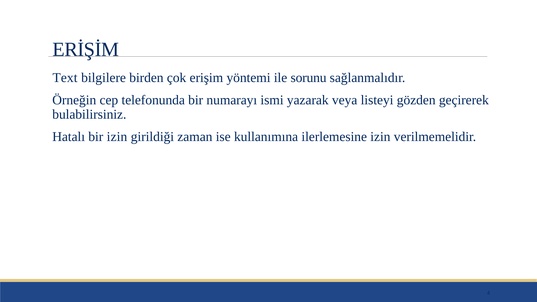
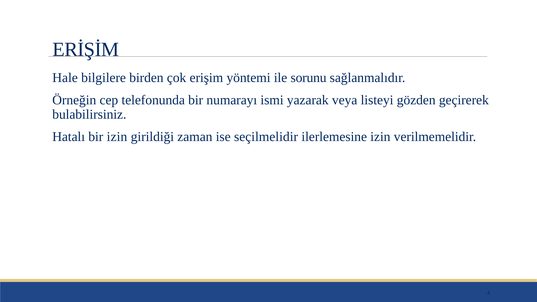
Text: Text -> Hale (65, 78)
kullanımına: kullanımına -> seçilmelidir (266, 137)
